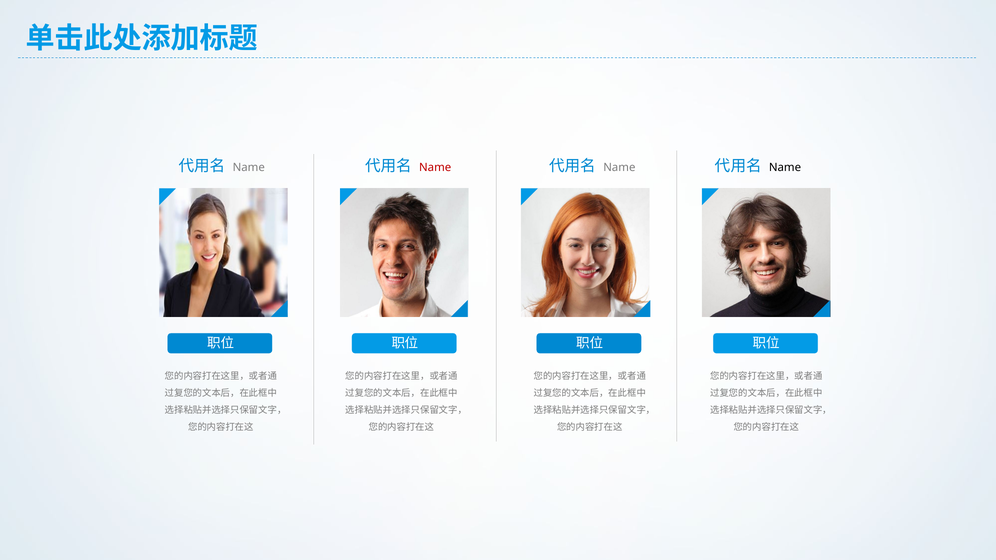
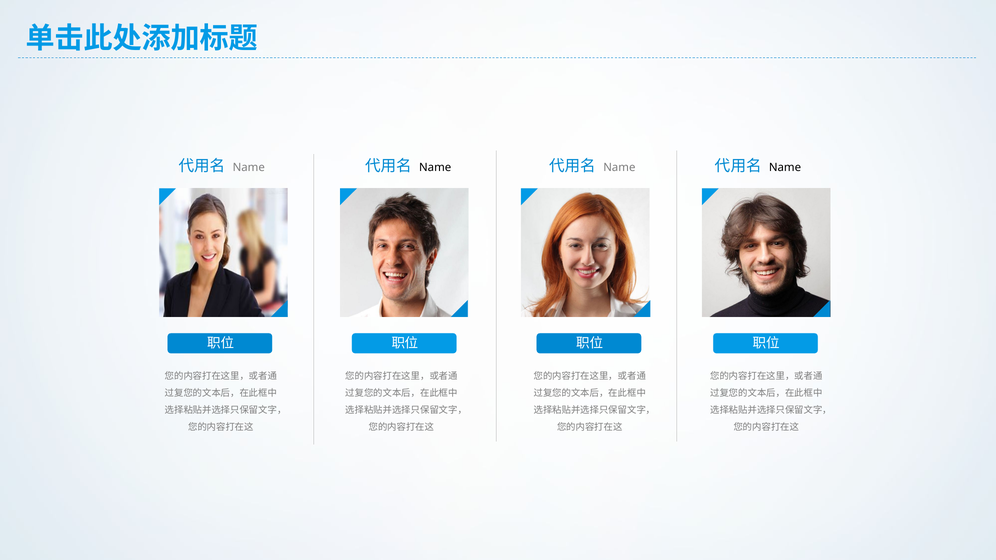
Name colour: red -> black (435, 167)
